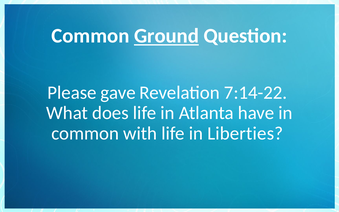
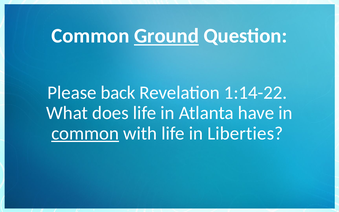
gave: gave -> back (118, 93)
7:14-22: 7:14-22 -> 1:14-22 (256, 93)
common underline: none -> present (85, 133)
